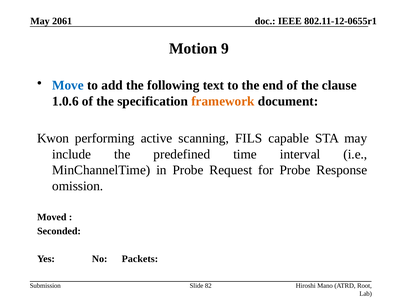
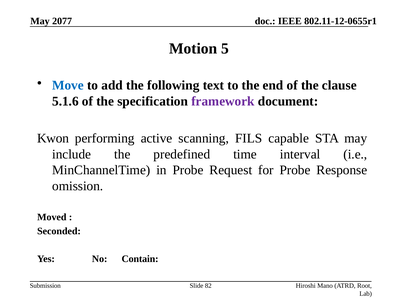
2061: 2061 -> 2077 (62, 21)
9: 9 -> 5 (225, 49)
1.0.6: 1.0.6 -> 5.1.6 (65, 101)
framework colour: orange -> purple (223, 101)
Packets: Packets -> Contain (140, 259)
